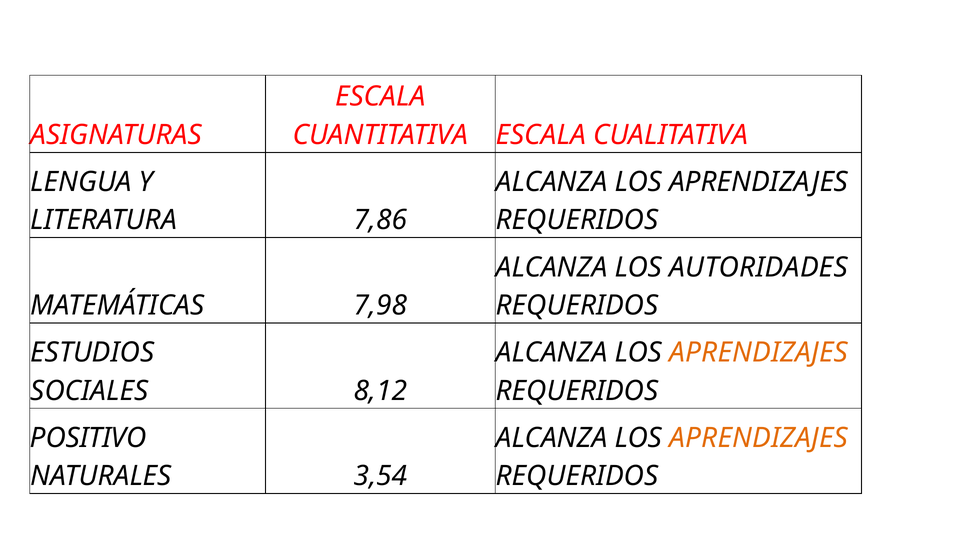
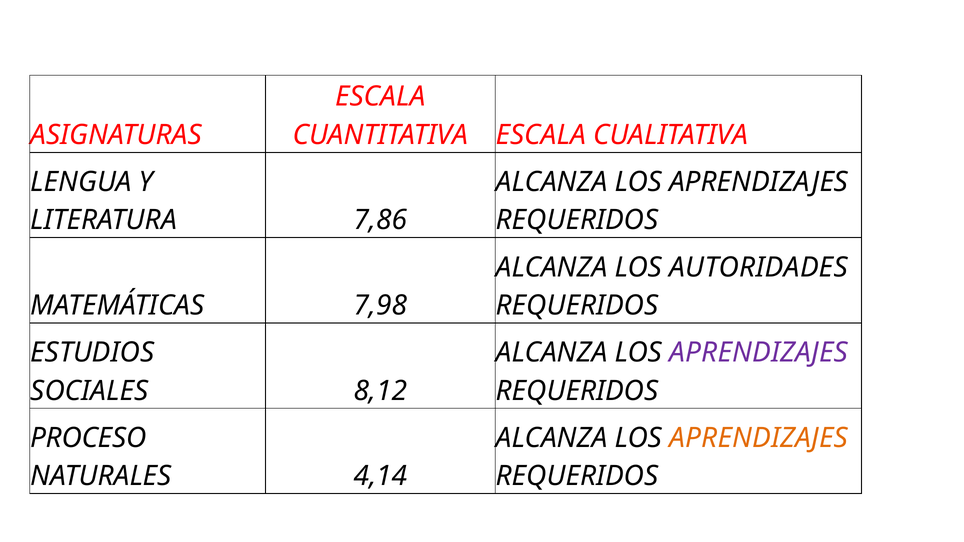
APRENDIZAJES colour: orange -> purple (759, 353)
POSITIVO: POSITIVO -> PROCESO (88, 438)
3,54: 3,54 -> 4,14 (380, 476)
